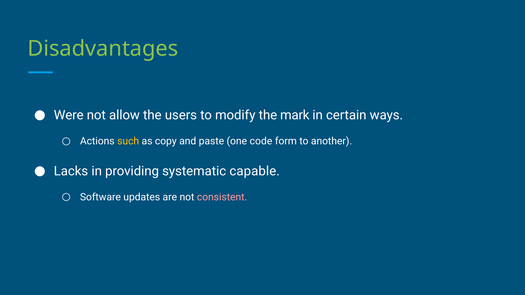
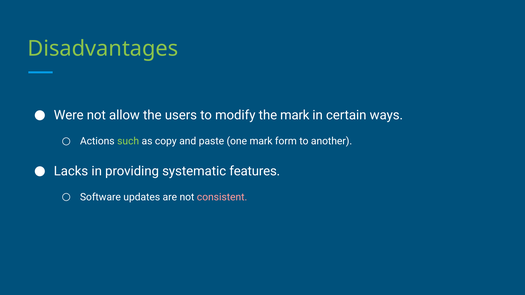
such colour: yellow -> light green (128, 141)
one code: code -> mark (261, 141)
capable: capable -> features (255, 171)
